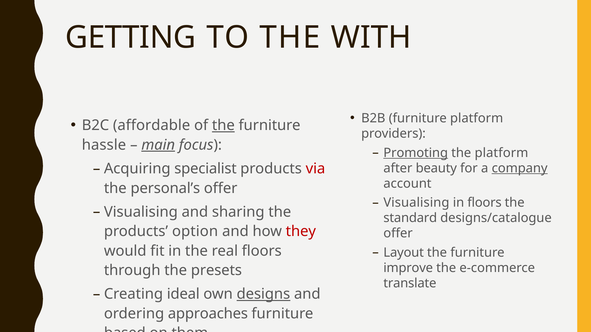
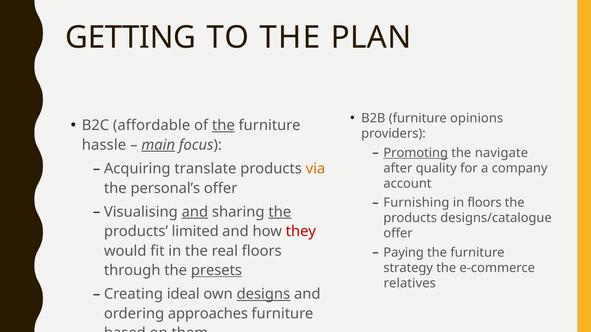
WITH: WITH -> PLAN (371, 38)
furniture platform: platform -> opinions (477, 118)
the platform: platform -> navigate (501, 153)
specialist: specialist -> translate (205, 169)
via colour: red -> orange (315, 169)
beauty: beauty -> quality (436, 168)
company underline: present -> none (520, 168)
Visualising: Visualising -> Furnishing (416, 203)
and underline: none -> present (195, 212)
the underline: none -> present (280, 212)
standard: standard -> products (410, 218)
option: option -> limited (195, 232)
Layout: Layout -> Paying (404, 253)
improve: improve -> strategy (408, 268)
presets underline: none -> present (216, 271)
translate: translate -> relatives (410, 284)
